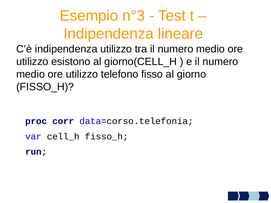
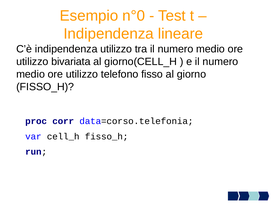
n°3: n°3 -> n°0 (134, 16)
esistono: esistono -> bivariata (71, 62)
